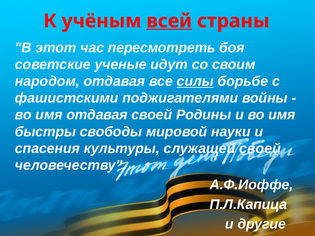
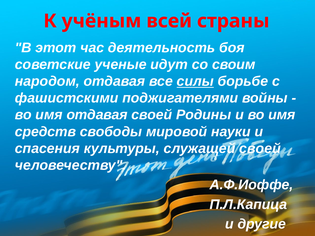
всей underline: present -> none (169, 21)
пересмотреть: пересмотреть -> деятельность (162, 48)
быстры: быстры -> средств (45, 132)
